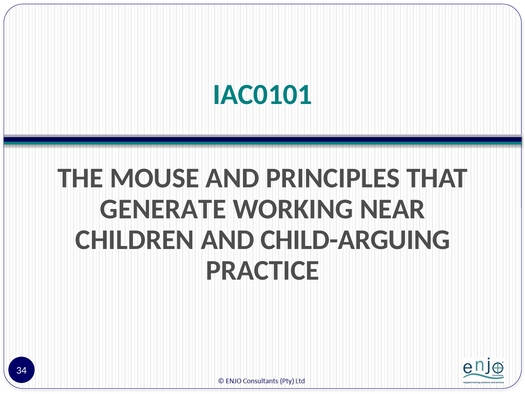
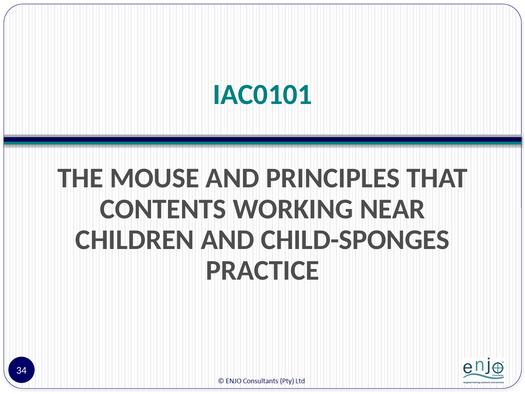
GENERATE: GENERATE -> CONTENTS (163, 209)
CHILD-ARGUING: CHILD-ARGUING -> CHILD-SPONGES (355, 240)
